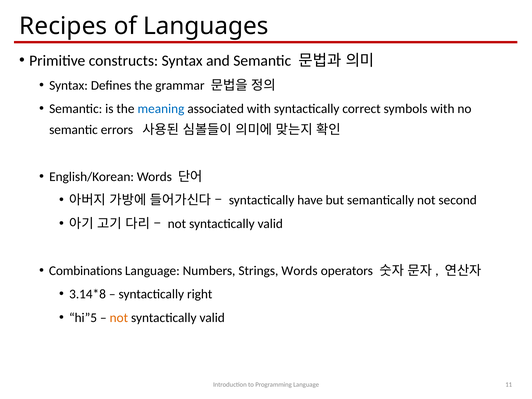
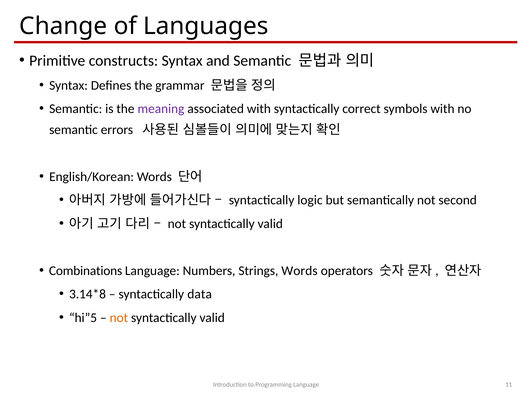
Recipes: Recipes -> Change (63, 26)
meaning colour: blue -> purple (161, 109)
have: have -> logic (310, 200)
right: right -> data (200, 294)
